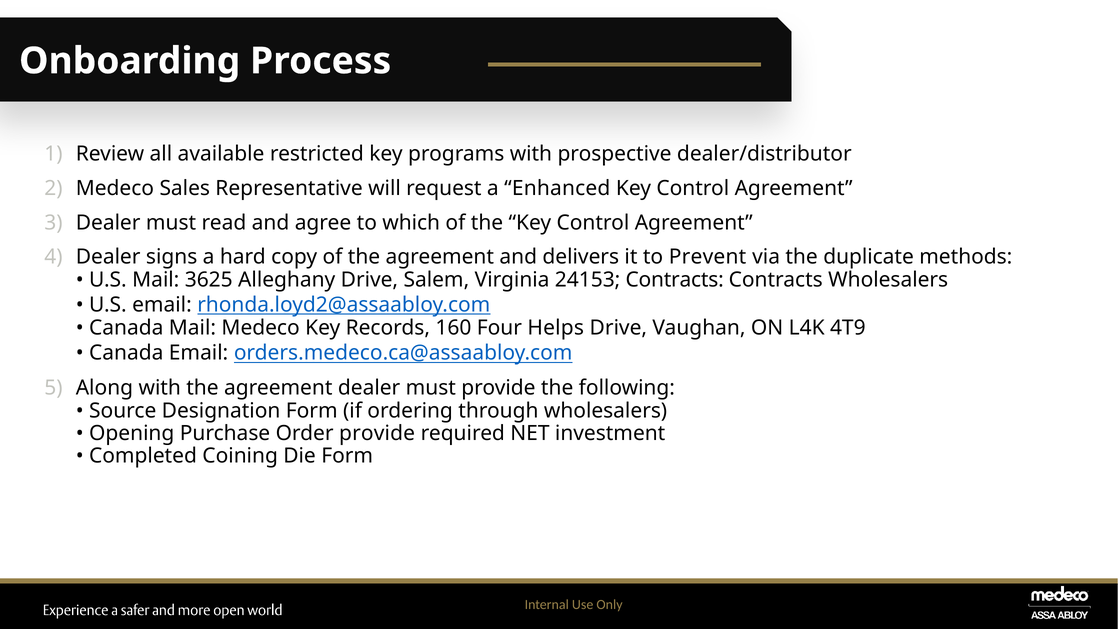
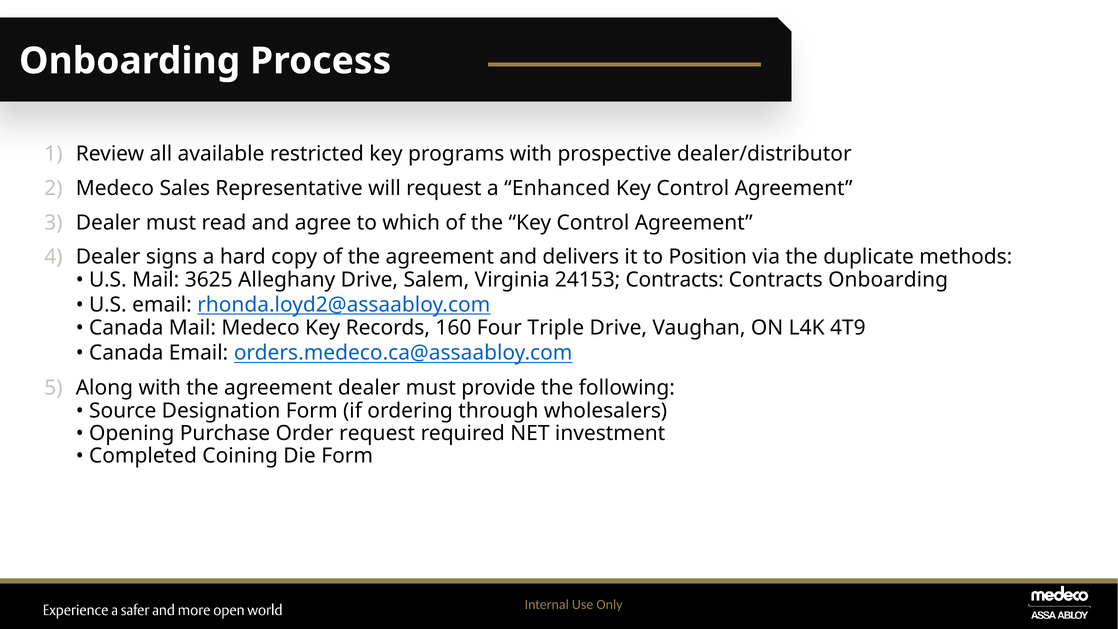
Prevent: Prevent -> Position (708, 257)
Contracts Wholesalers: Wholesalers -> Onboarding (888, 280)
Helps: Helps -> Triple (556, 328)
Order provide: provide -> request (377, 433)
